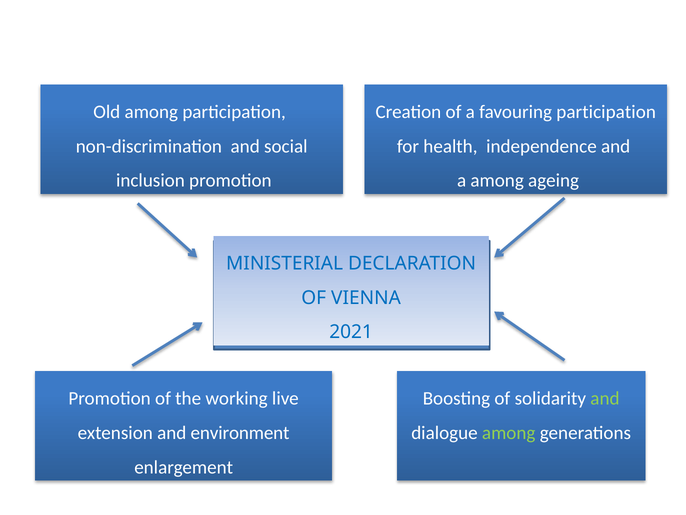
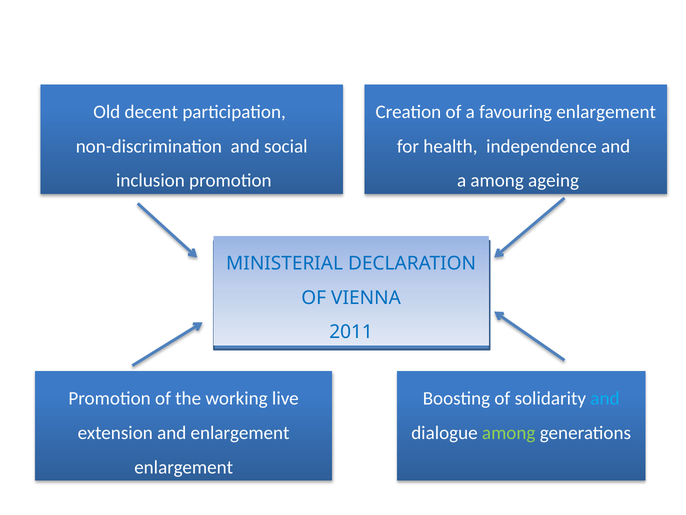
Old among: among -> decent (151, 112)
favouring participation: participation -> enlargement (606, 112)
2021: 2021 -> 2011 (351, 332)
and colour: light green -> light blue (605, 398)
and environment: environment -> enlargement (240, 433)
